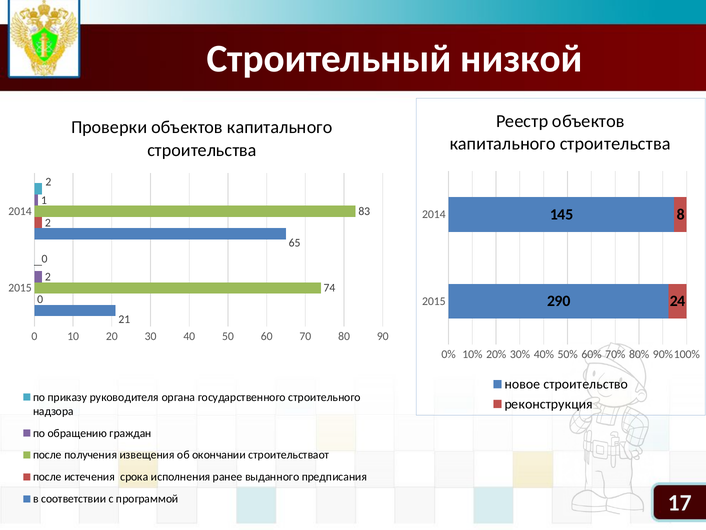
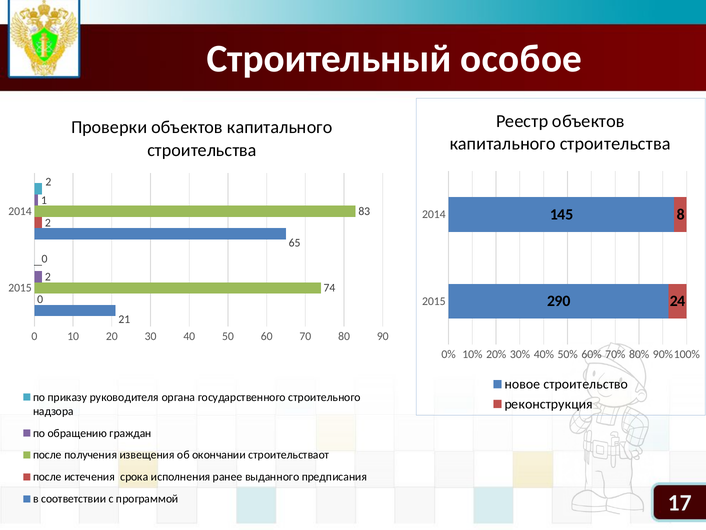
низкой: низкой -> особое (521, 59)
